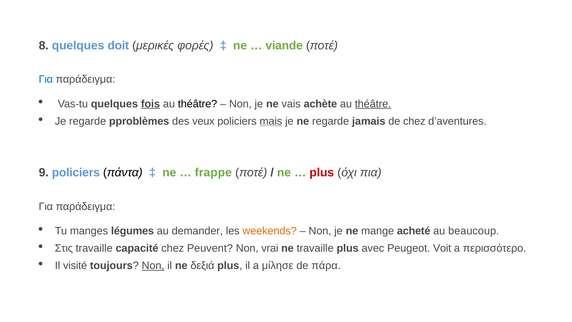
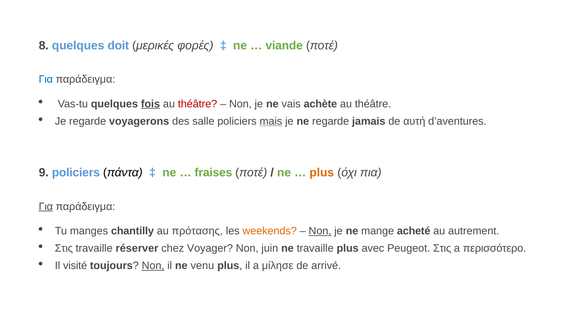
théâtre colour: black -> red (198, 104)
théâtre underline: present -> none (373, 104)
pproblèmes: pproblèmes -> voyagerons (139, 121)
veux: veux -> salle (203, 121)
de chez: chez -> αυτή (414, 121)
frappe: frappe -> fraises (213, 173)
plus colour: red -> orange (322, 173)
Για underline: none -> present (46, 206)
légumes: légumes -> chantilly (132, 231)
demander: demander -> πρότασης (197, 231)
Non underline: none -> present (320, 231)
beaucoup: beaucoup -> autrement (474, 231)
capacité: capacité -> réserver (137, 248)
Peuvent: Peuvent -> Voyager (210, 248)
vrai: vrai -> juin (270, 248)
Peugeot Voit: Voit -> Στις (442, 248)
δεξιά: δεξιά -> venu (202, 265)
πάρα: πάρα -> arrivé (326, 265)
